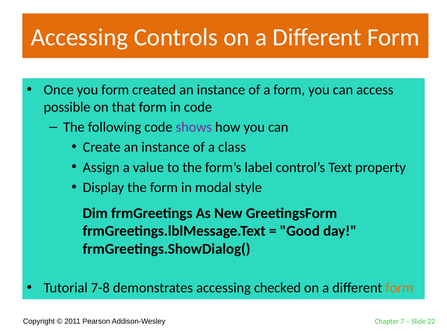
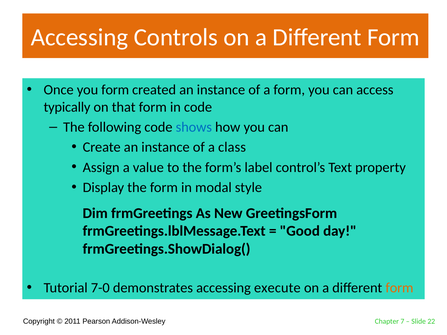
possible: possible -> typically (67, 107)
shows colour: purple -> blue (194, 127)
7-8: 7-8 -> 7-0 (100, 288)
checked: checked -> execute (277, 288)
